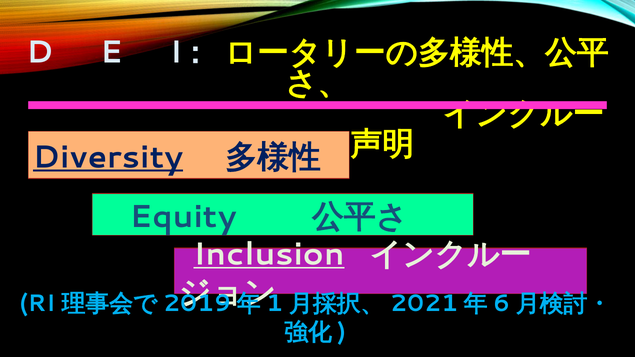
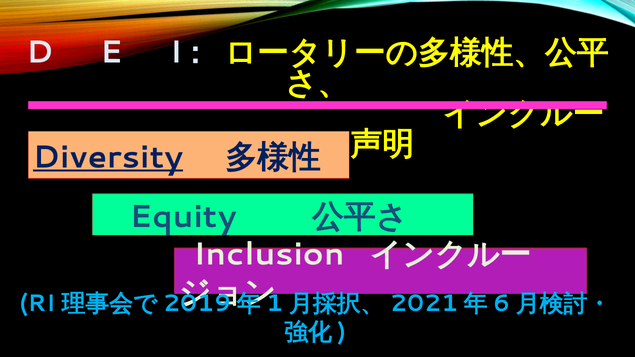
Inclusion underline: present -> none (269, 254)
